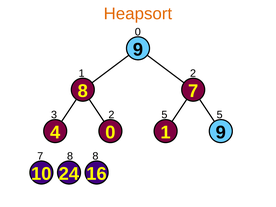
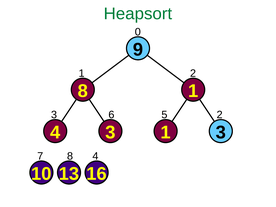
Heapsort colour: orange -> green (138, 14)
8 7: 7 -> 1 (193, 91)
3 2: 2 -> 6 (112, 115)
5 5: 5 -> 2 (220, 115)
4 0: 0 -> 3 (110, 132)
9: 9 -> 3 (221, 132)
8 8: 8 -> 4 (95, 156)
24: 24 -> 13 (69, 174)
